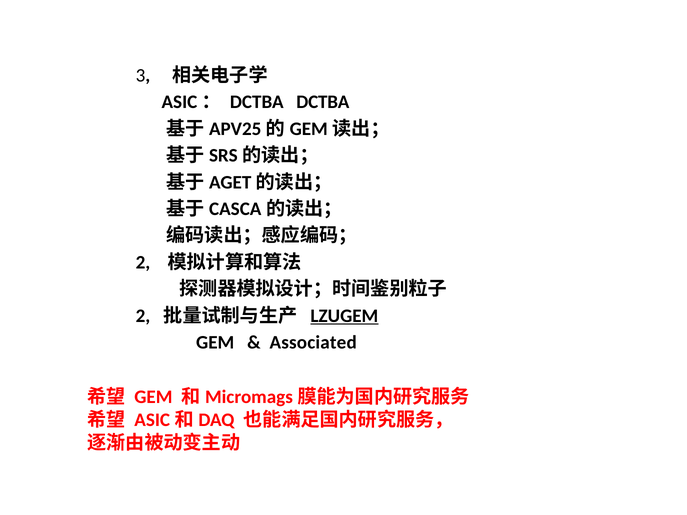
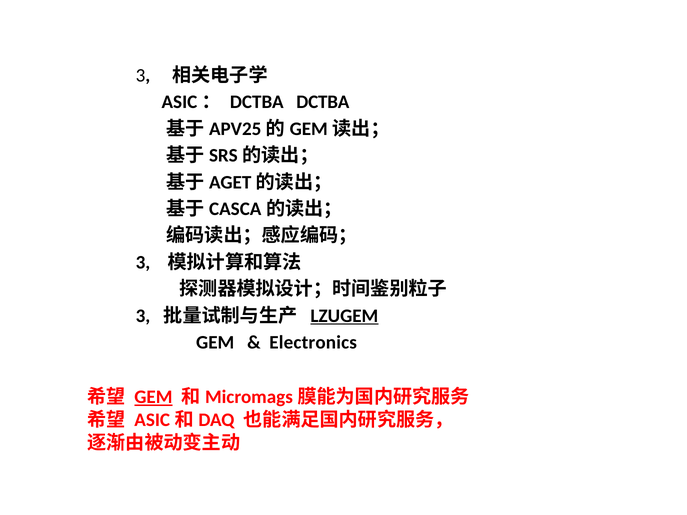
2: 2 -> 3 (143, 263)
2: 2 -> 3 (143, 316)
Associated: Associated -> Electronics (313, 343)
GEM underline: none -> present (153, 397)
